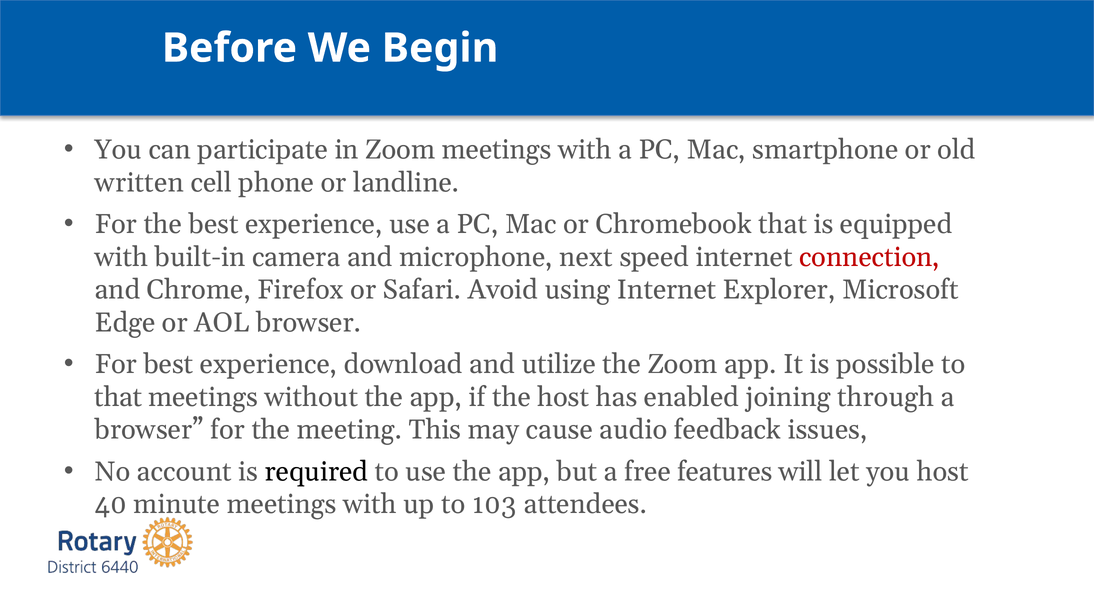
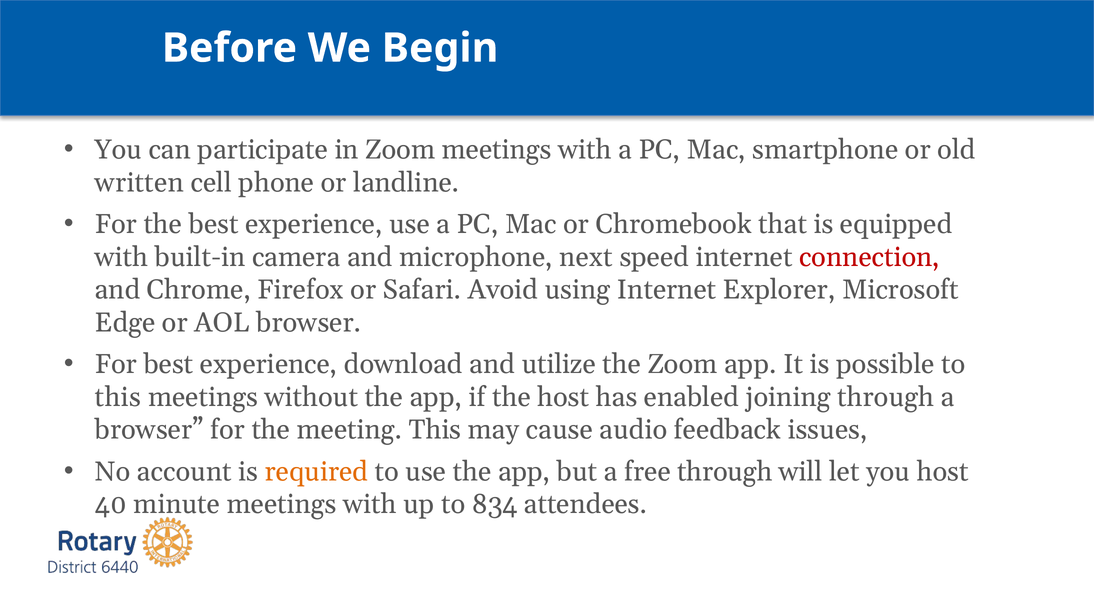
that: that -> this (118, 397)
required colour: black -> orange (316, 472)
free features: features -> through (725, 472)
103: 103 -> 834 (495, 505)
